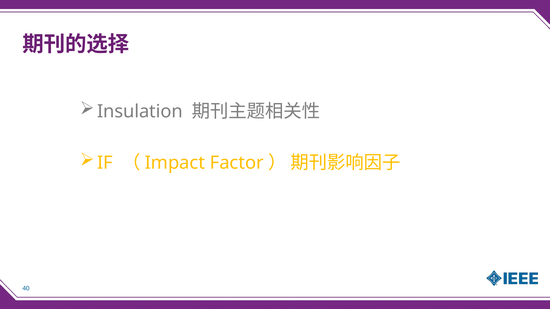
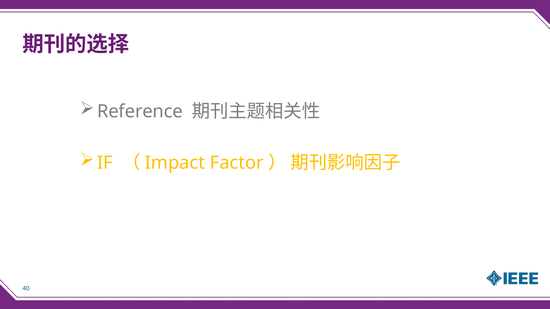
Insulation: Insulation -> Reference (140, 112)
